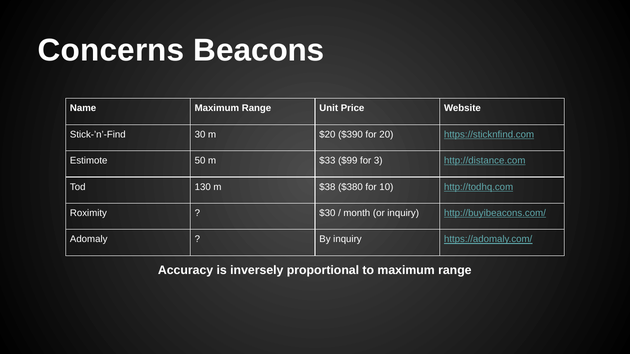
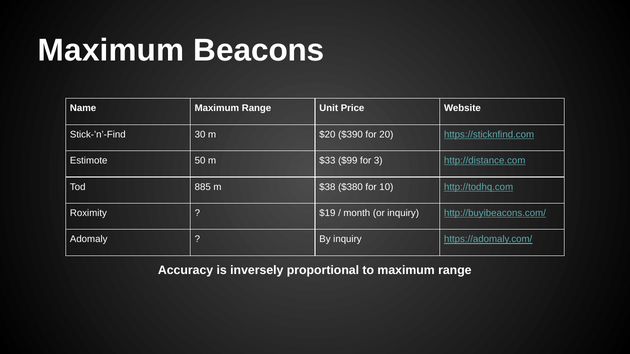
Concerns: Concerns -> Maximum (111, 50)
130: 130 -> 885 (203, 187)
$30: $30 -> $19 (327, 213)
